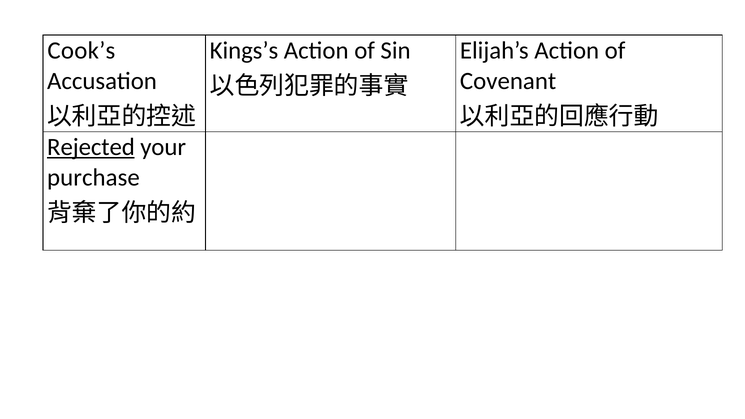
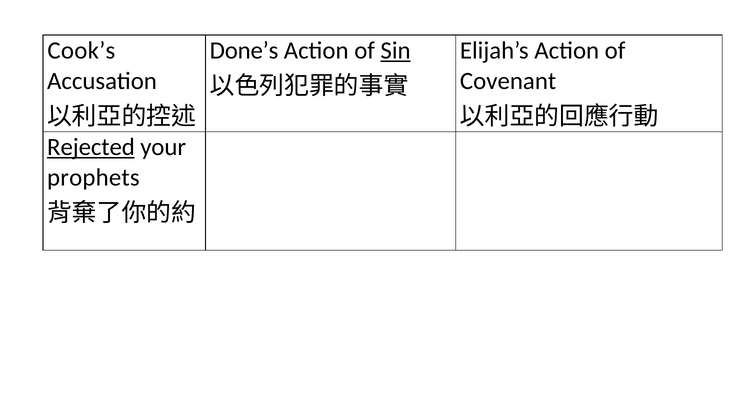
Kings’s: Kings’s -> Done’s (244, 50)
Sin underline: none -> present (396, 50)
purchase: purchase -> prophets (93, 178)
